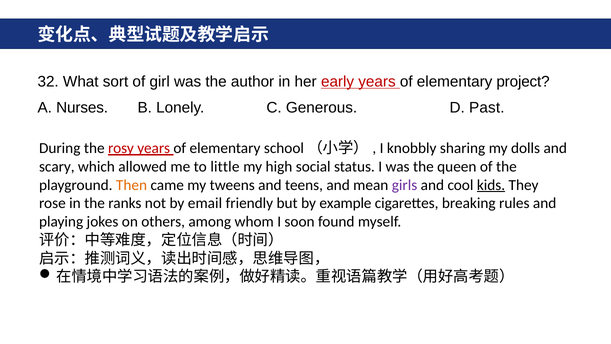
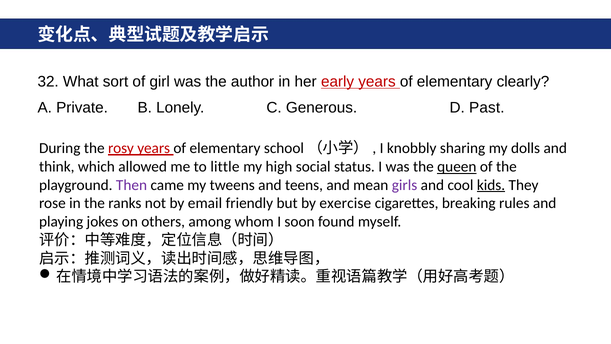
project: project -> clearly (523, 81)
Nurses: Nurses -> Private (82, 107)
scary: scary -> think (57, 167)
queen underline: none -> present (457, 167)
Then colour: orange -> purple (132, 185)
example: example -> exercise (345, 203)
